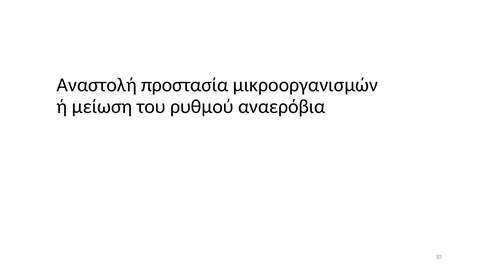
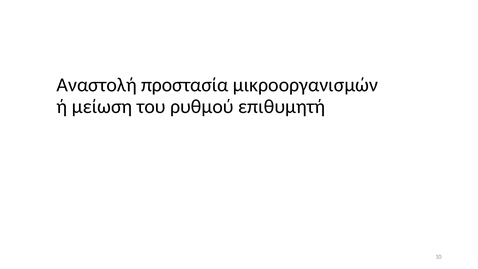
αναερόβια: αναερόβια -> επιθυμητή (282, 106)
